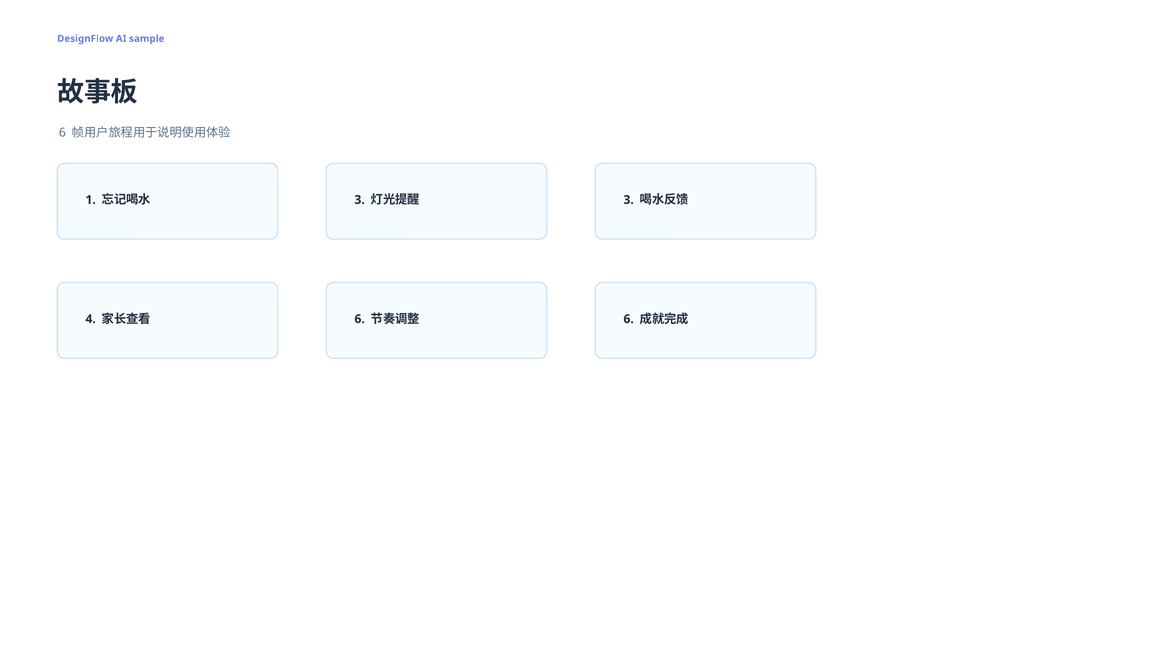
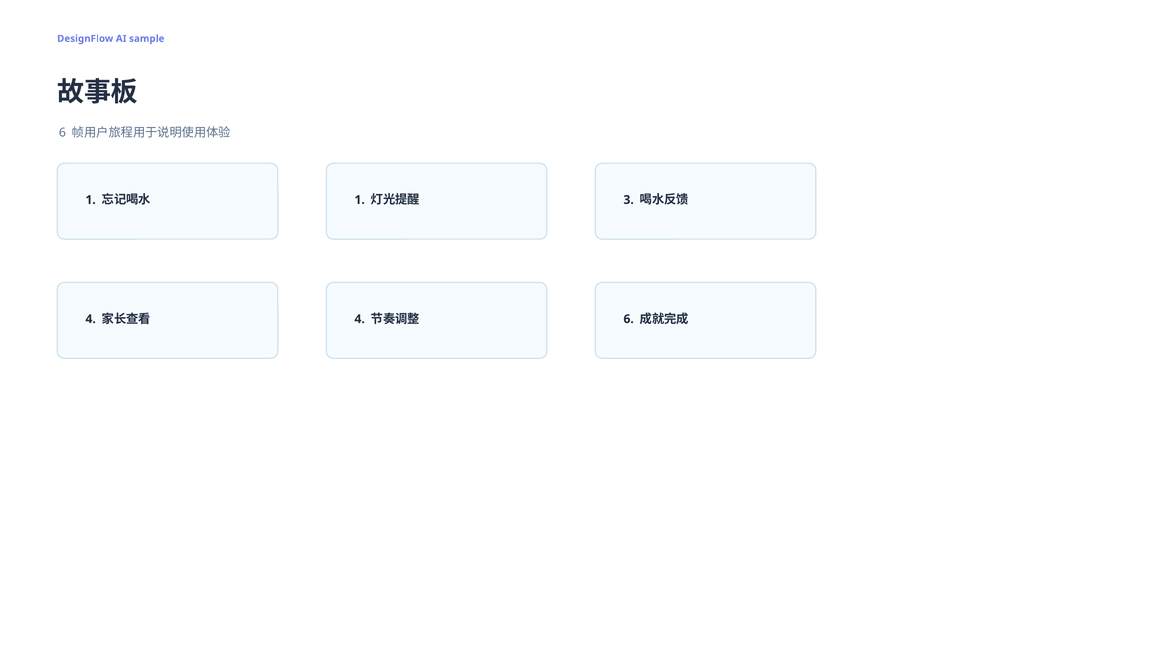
3: 3 -> 1 (360, 200)
6: 6 -> 4 (360, 319)
